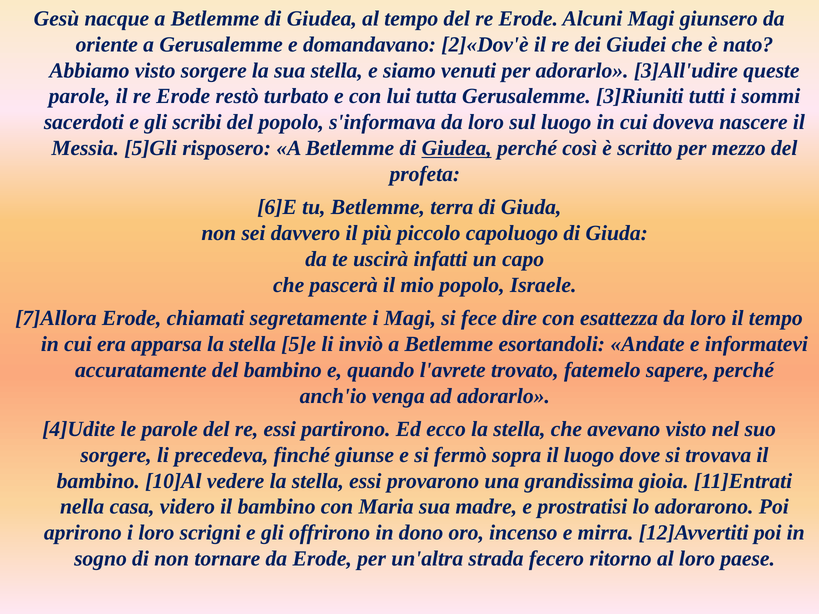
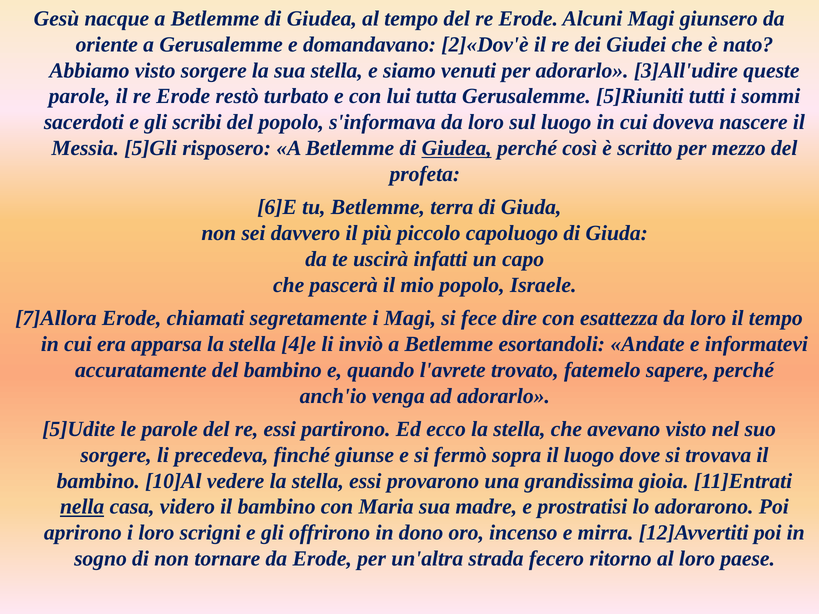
3]Riuniti: 3]Riuniti -> 5]Riuniti (640, 96)
5]e: 5]e -> 4]e (299, 344)
4]Udite: 4]Udite -> 5]Udite (79, 429)
nella underline: none -> present (82, 507)
